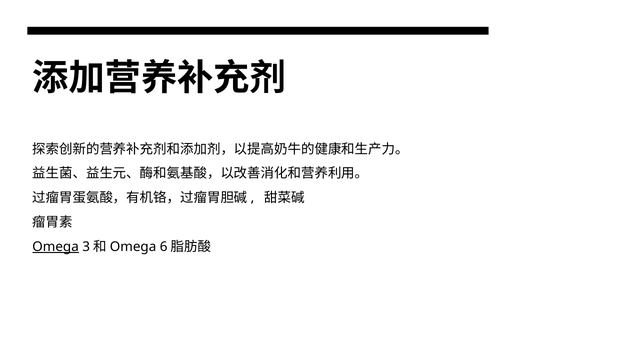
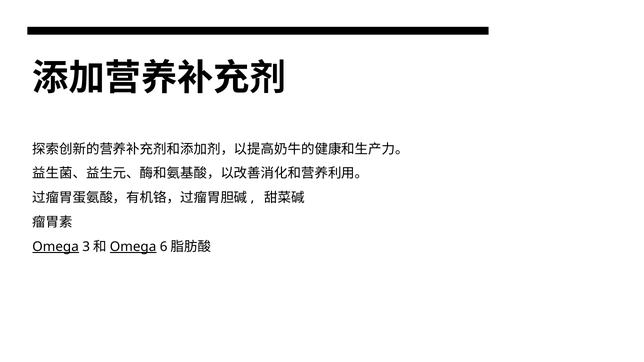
Omega underline: none -> present (133, 247)
